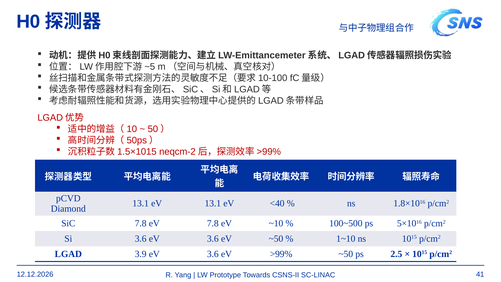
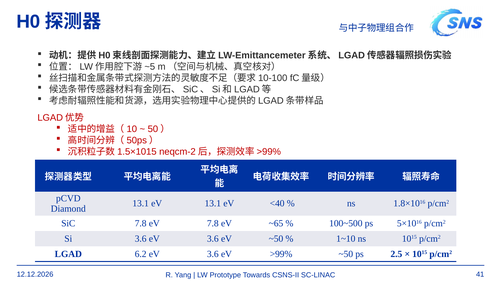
~10: ~10 -> ~65 (276, 223)
3.9: 3.9 -> 6.2 (141, 254)
